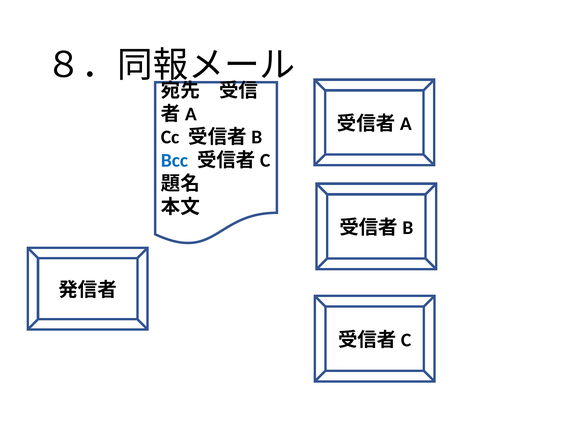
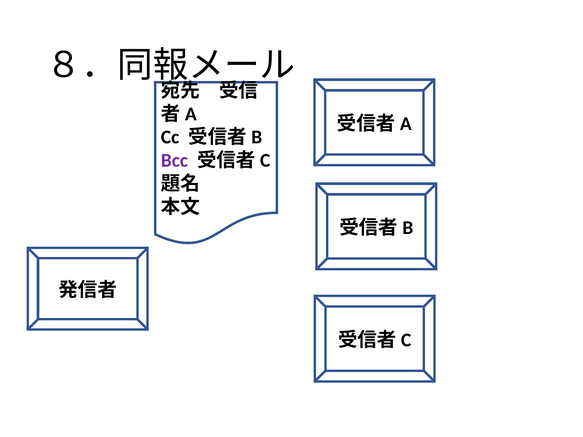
Bcc colour: blue -> purple (174, 161)
